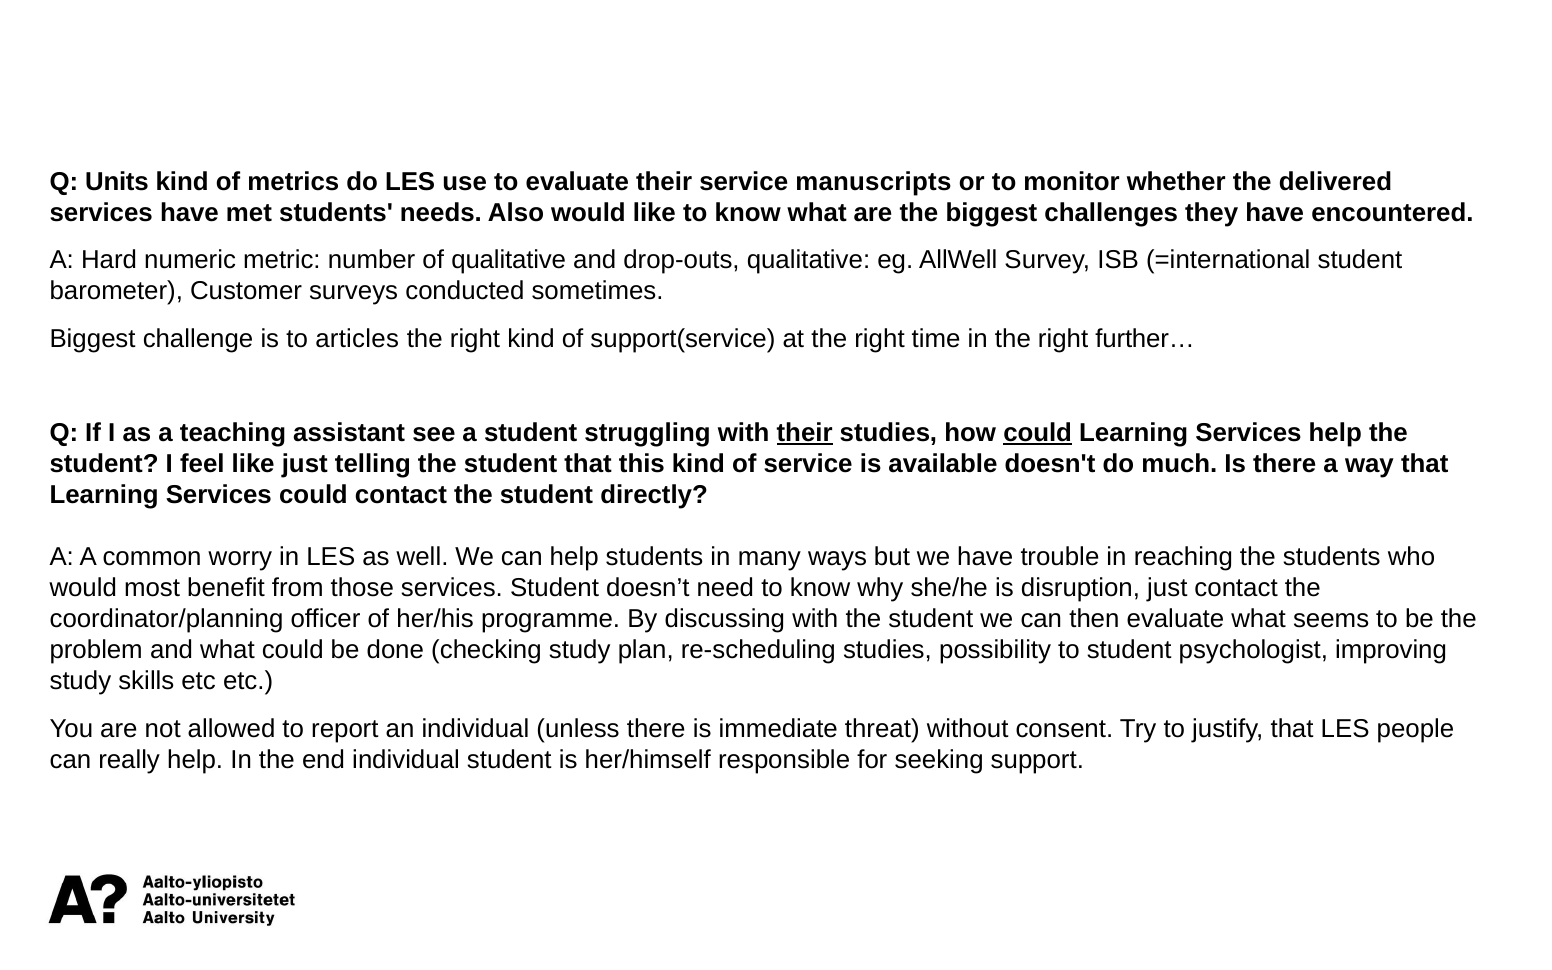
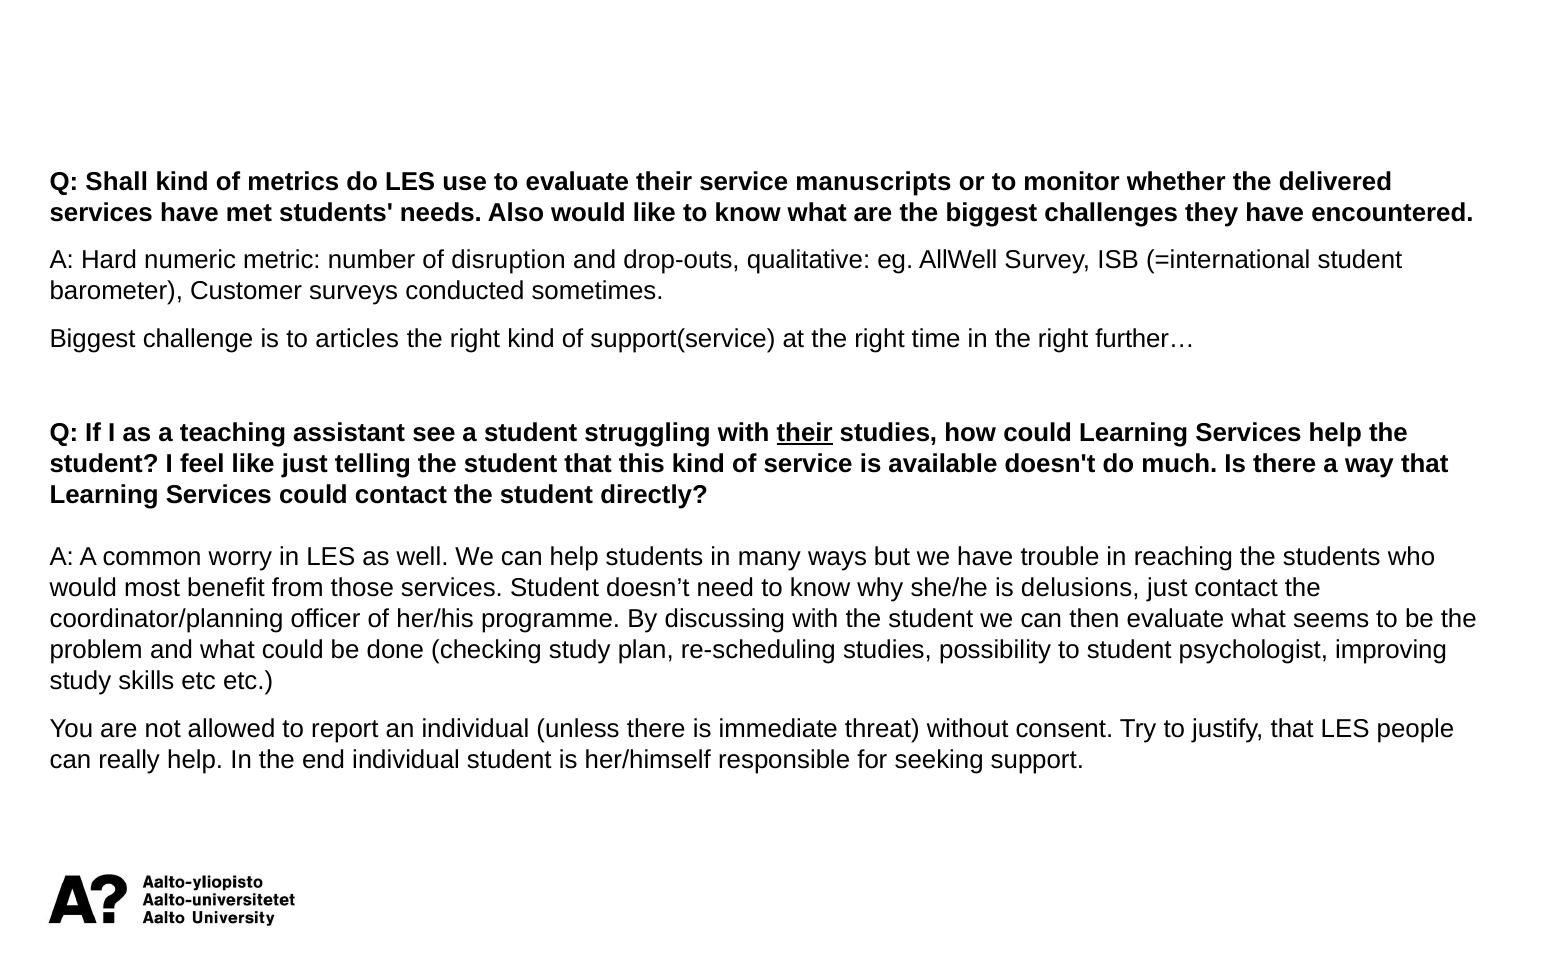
Units: Units -> Shall (117, 182)
of qualitative: qualitative -> disruption (508, 260)
could underline: present -> none (1038, 433)
disruption: disruption -> delusions (1080, 588)
